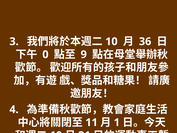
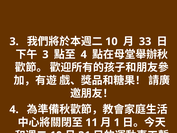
36: 36 -> 33 (145, 41)
0: 0 -> 3 (45, 54)
9: 9 -> 4 (84, 54)
